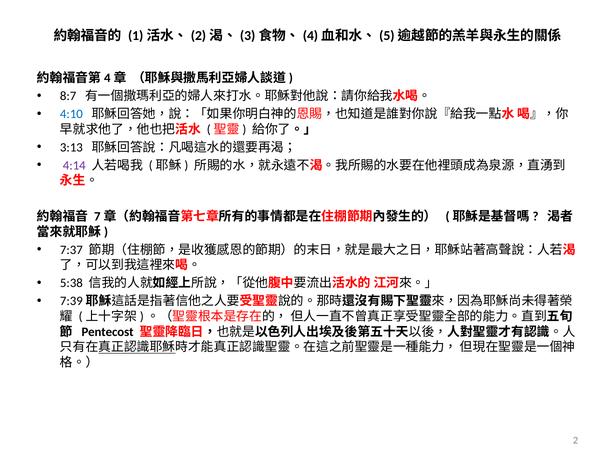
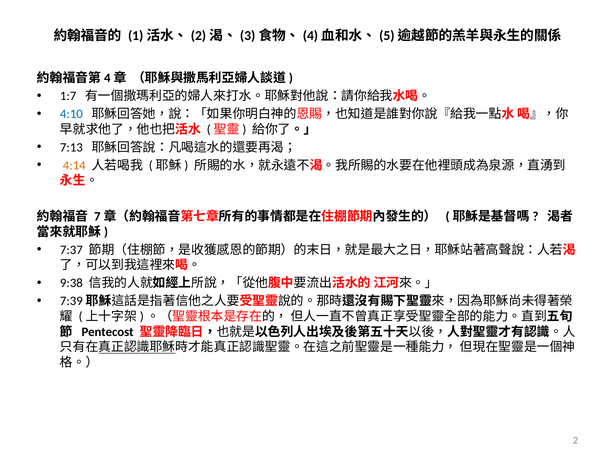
8:7: 8:7 -> 1:7 (68, 96)
3:13: 3:13 -> 7:13 (71, 147)
4:14 colour: purple -> orange (74, 165)
5:38: 5:38 -> 9:38 (71, 283)
